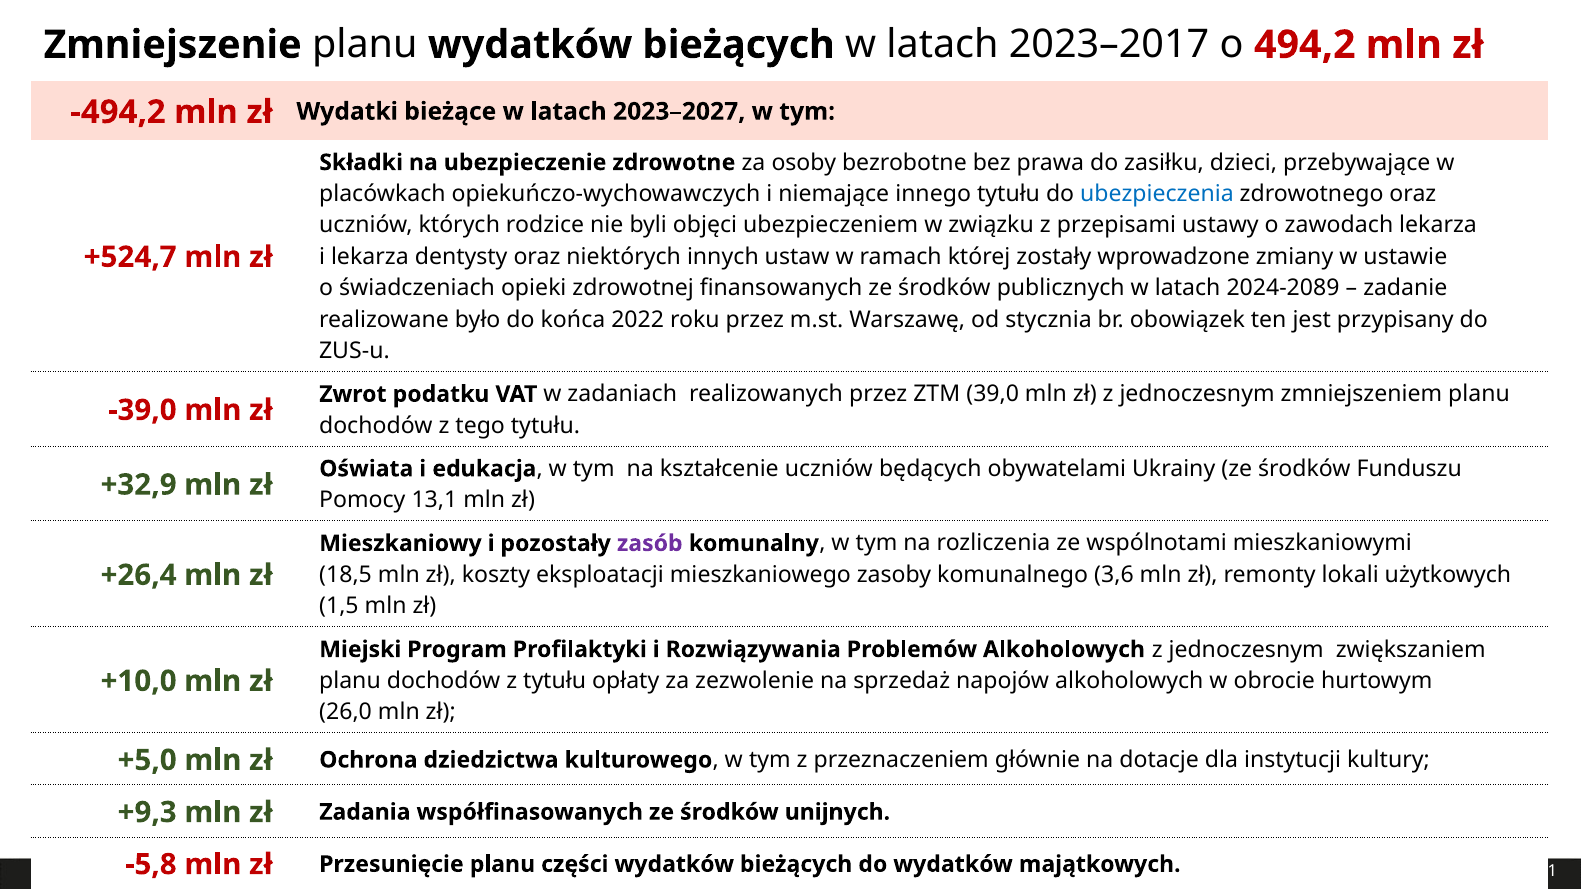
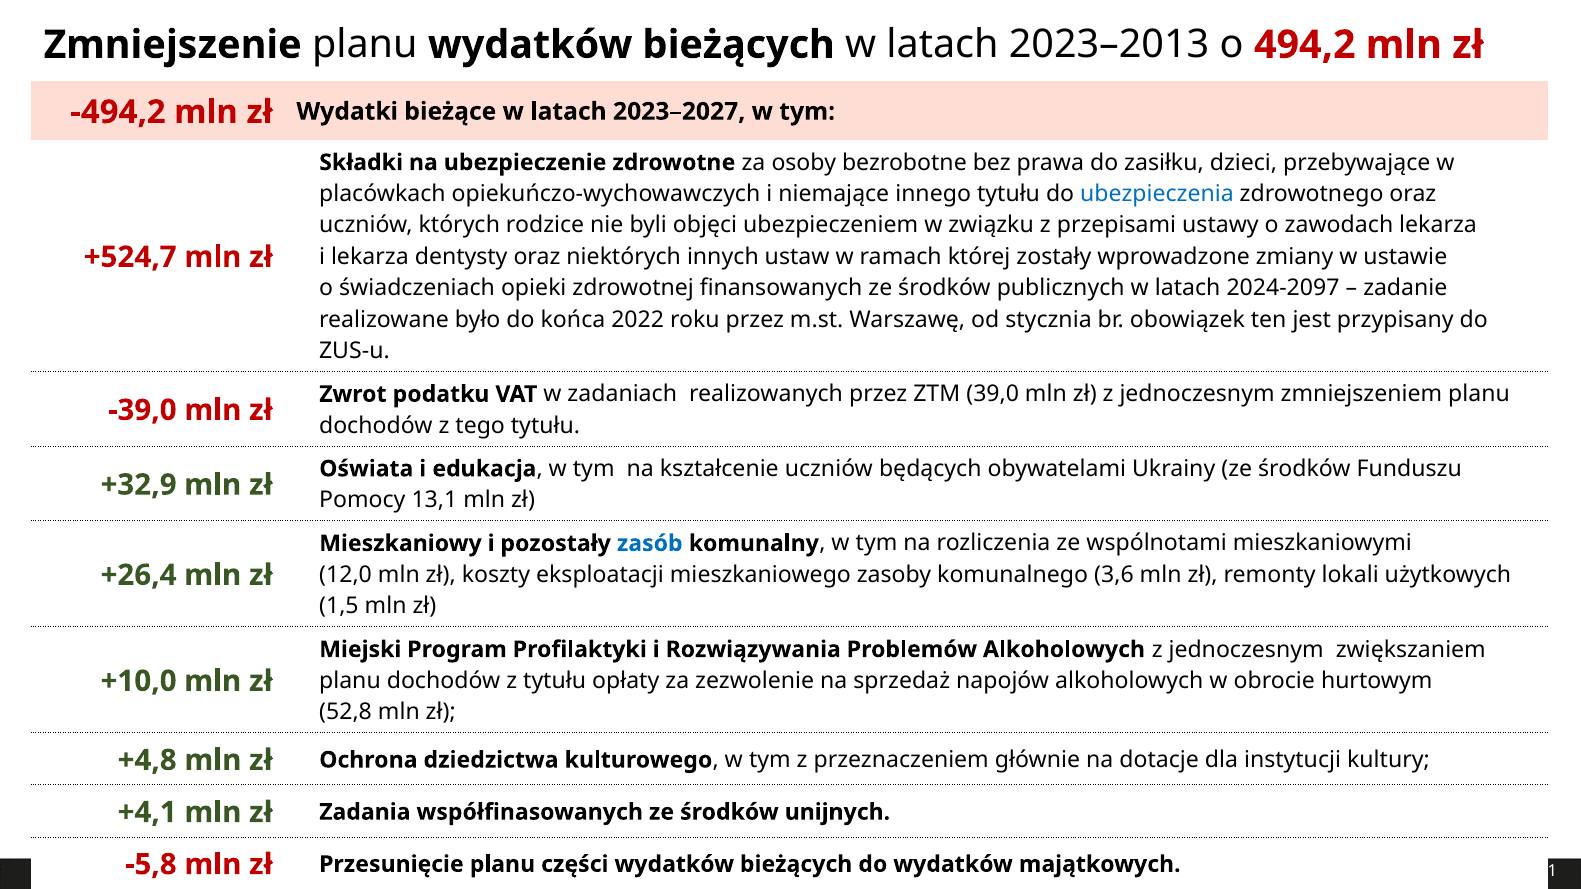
2023–2017: 2023–2017 -> 2023–2013 (1109, 45)
2024-2089: 2024-2089 -> 2024-2097 (1283, 288)
zasób colour: purple -> blue (650, 544)
18,5: 18,5 -> 12,0 (346, 575)
26,0: 26,0 -> 52,8 (346, 712)
+5,0: +5,0 -> +4,8 (147, 760)
+9,3: +9,3 -> +4,1 (147, 813)
